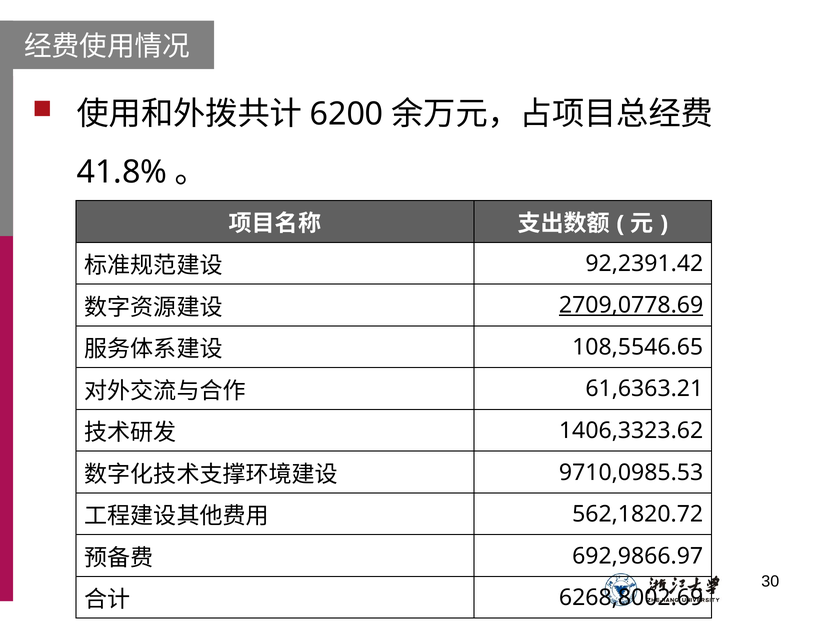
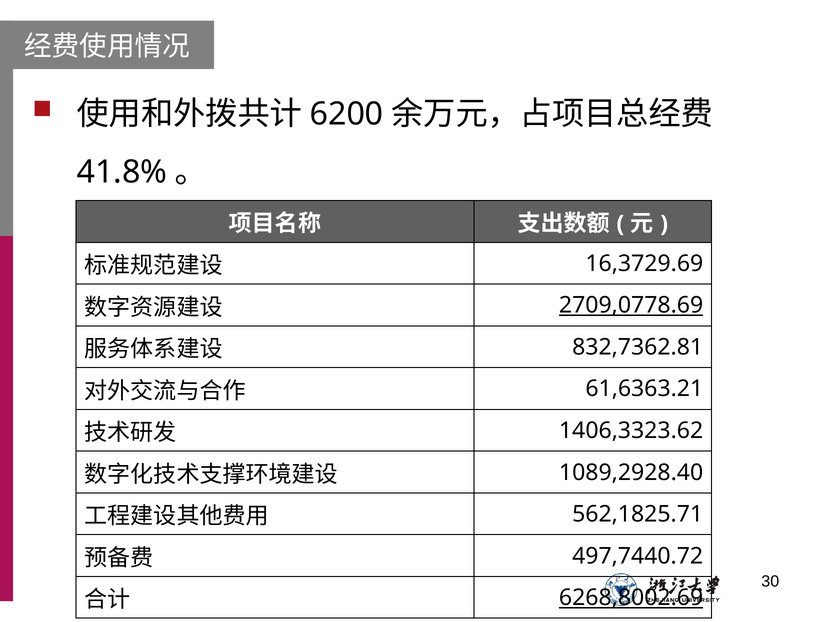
92,2391.42: 92,2391.42 -> 16,3729.69 (644, 263)
108,5546.65: 108,5546.65 -> 832,7362.81 (638, 347)
9710,0985.53: 9710,0985.53 -> 1089,2928.40 (631, 472)
562,1820.72: 562,1820.72 -> 562,1825.71 (638, 514)
692,9866.97: 692,9866.97 -> 497,7440.72 (638, 556)
6268,8002.69 underline: none -> present (631, 597)
